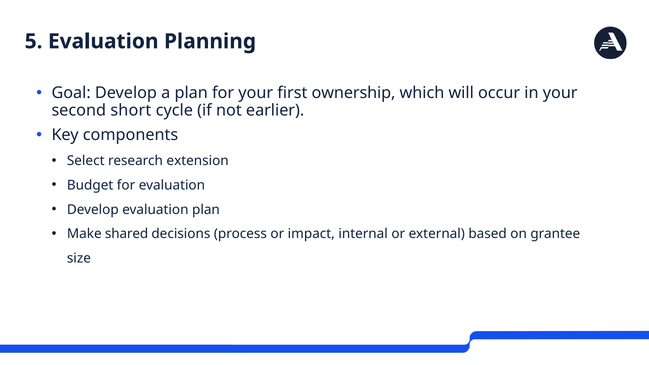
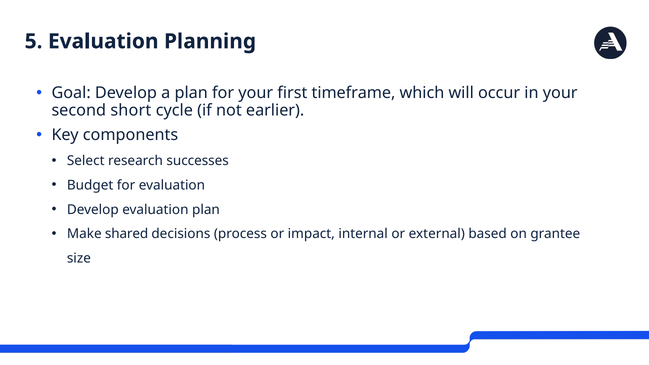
ownership: ownership -> timeframe (353, 93)
extension: extension -> successes (198, 161)
